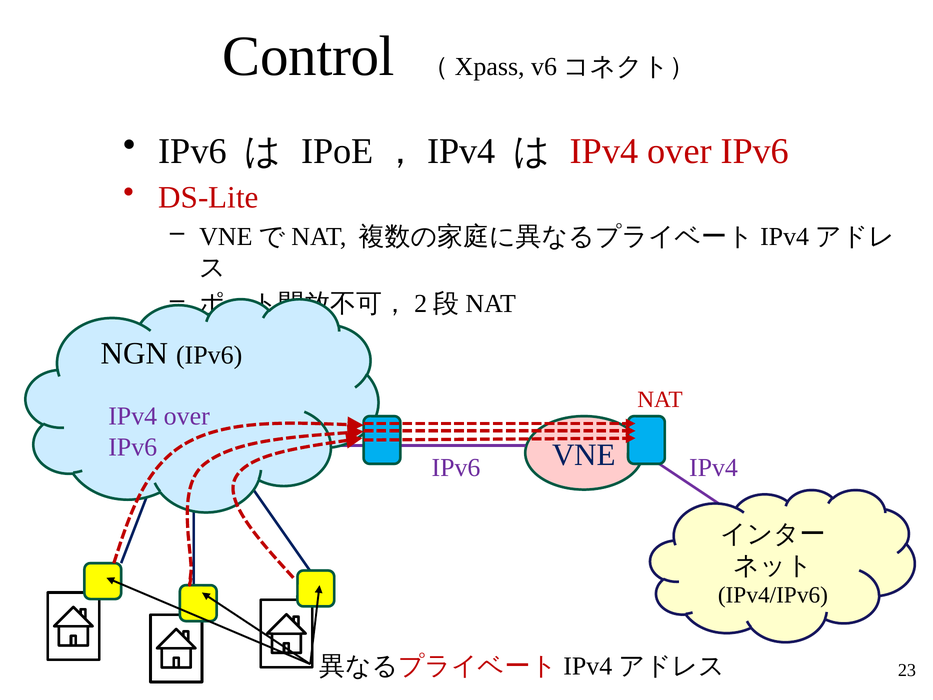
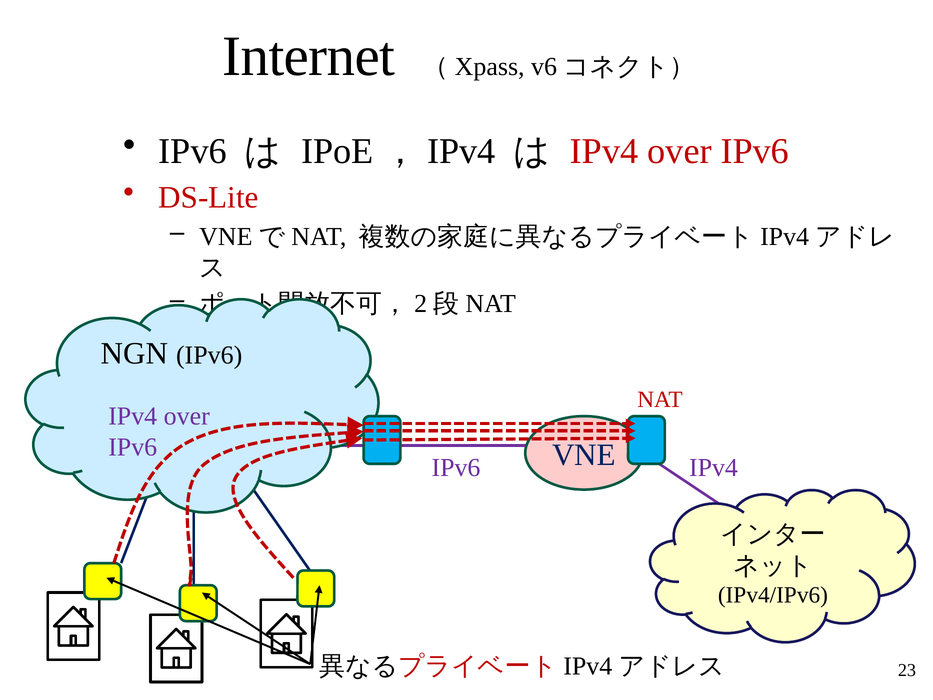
Control: Control -> Internet (309, 56)
